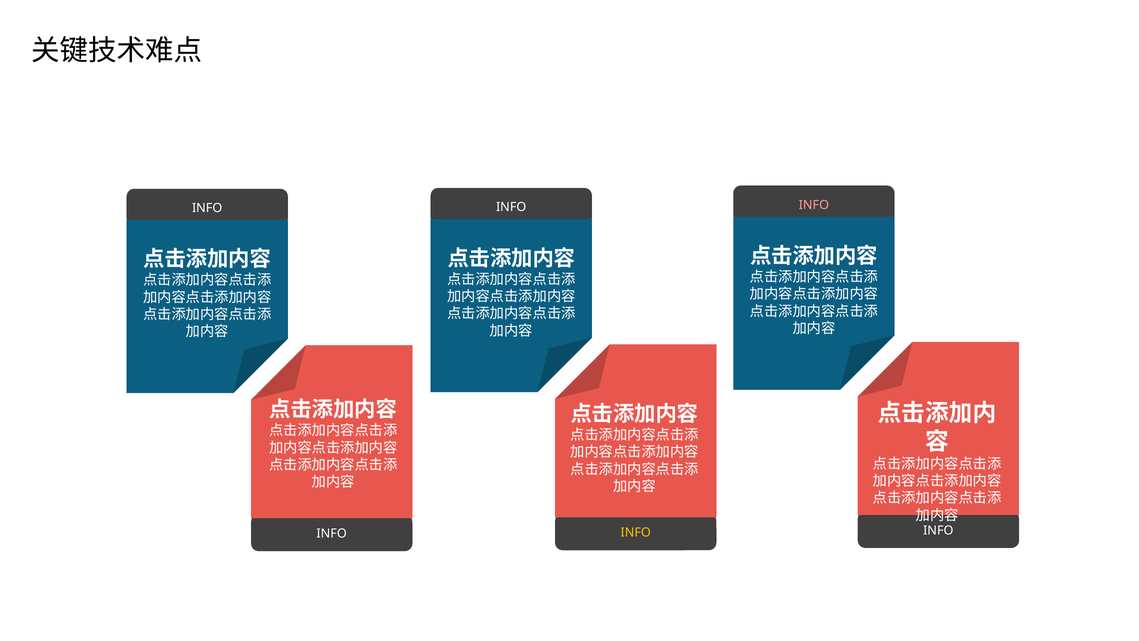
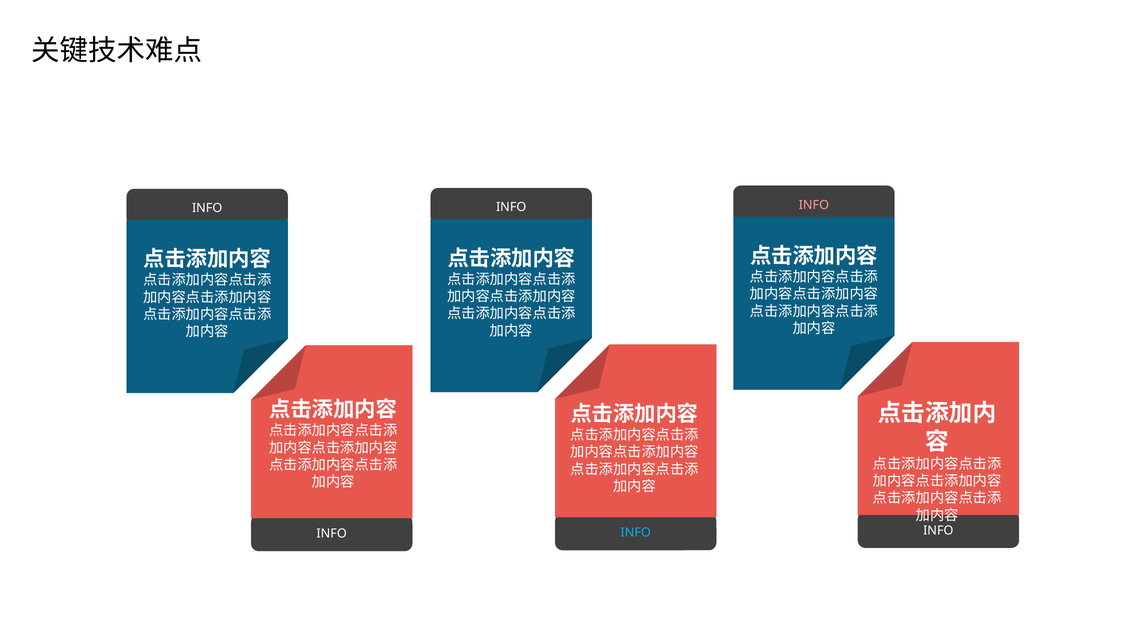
INFO colour: yellow -> light blue (636, 532)
